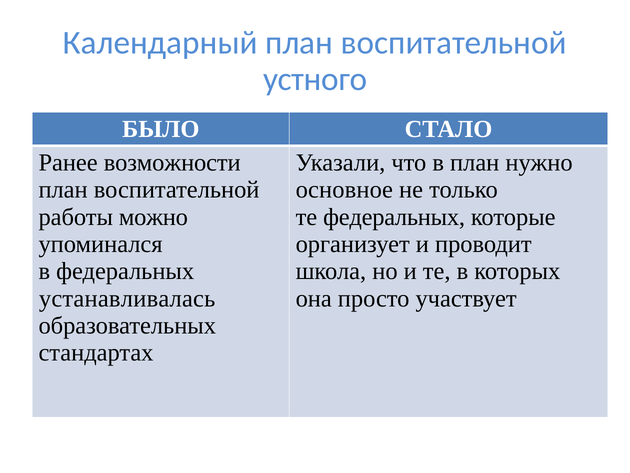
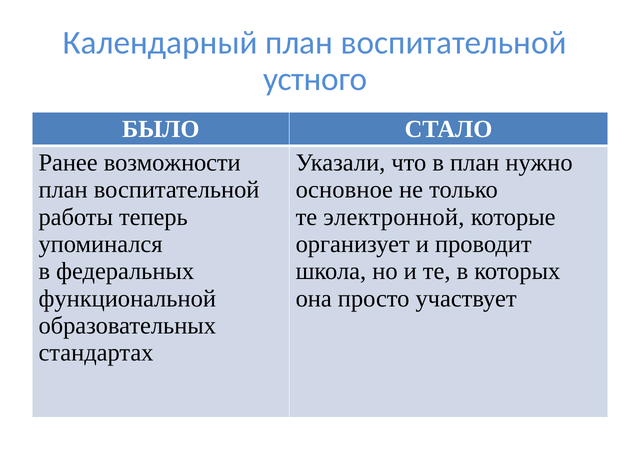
можно: можно -> теперь (153, 217)
те федеральных: федеральных -> электронной (394, 217)
устанавливалась: устанавливалась -> функциональной (127, 298)
